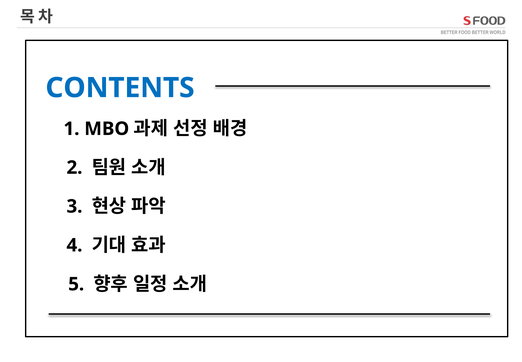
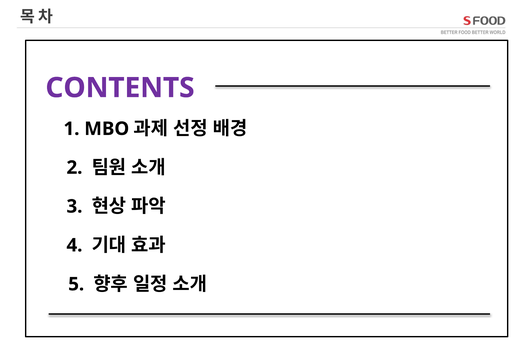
CONTENTS colour: blue -> purple (120, 88)
